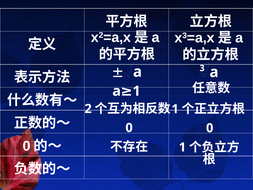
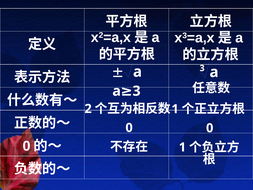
1: 1 -> 3 (137, 91)
